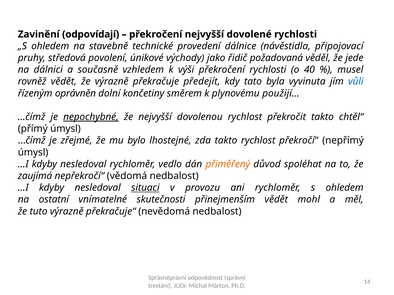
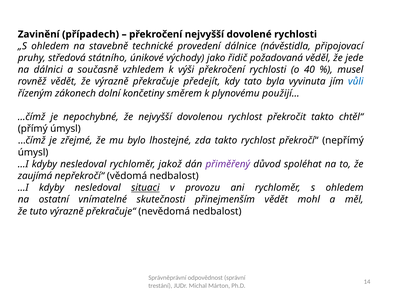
odpovídají: odpovídají -> případech (91, 34)
povolení: povolení -> státního (108, 58)
oprávněn: oprávněn -> zákonech (75, 93)
nepochybné underline: present -> none (91, 117)
vedlo: vedlo -> jakož (170, 164)
přiměřený colour: orange -> purple (228, 164)
